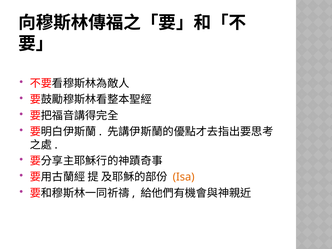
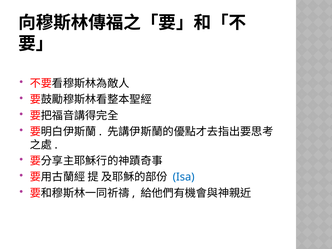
Isa colour: orange -> blue (184, 177)
